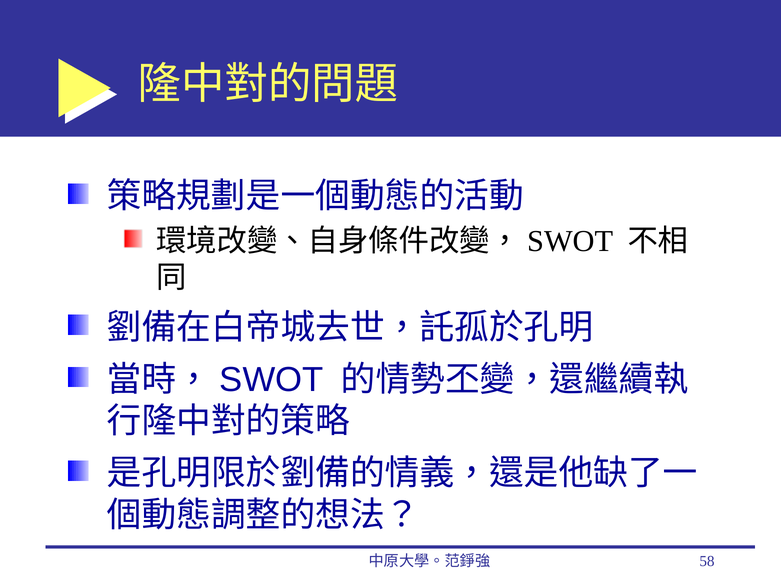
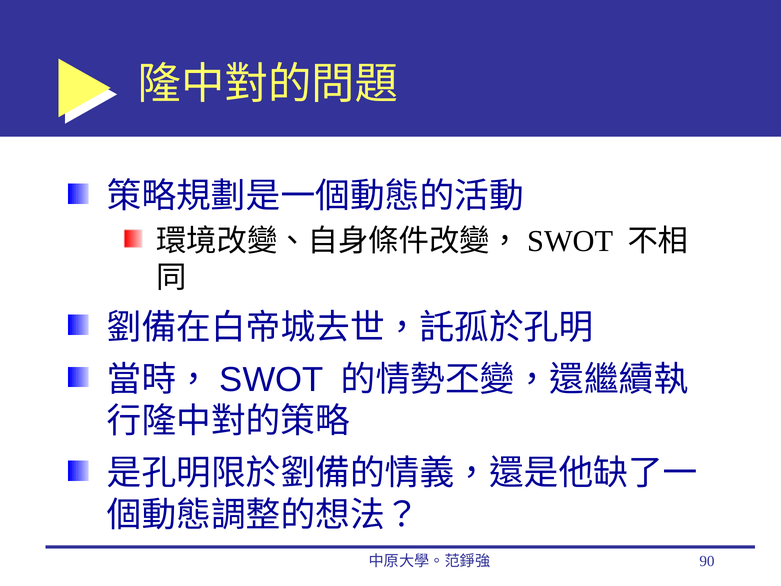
58: 58 -> 90 (707, 561)
